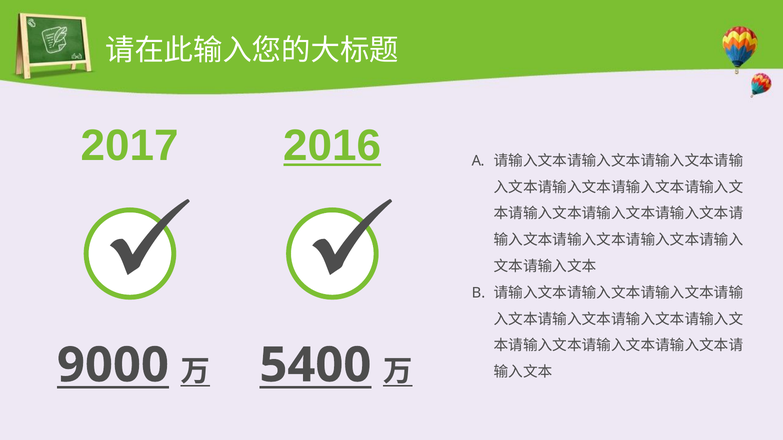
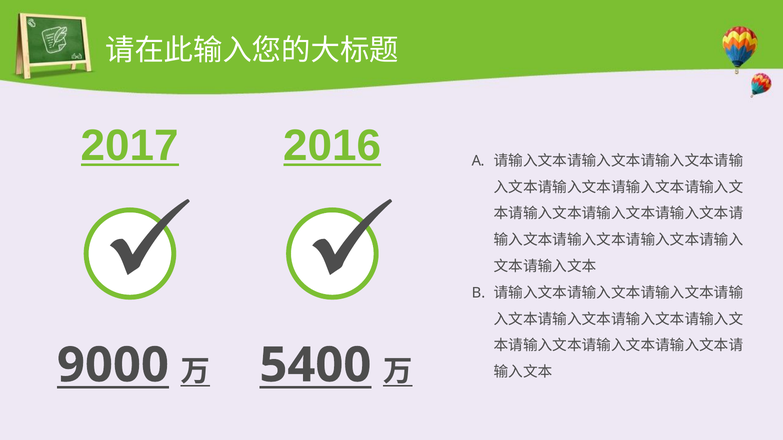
2017 underline: none -> present (130, 146)
